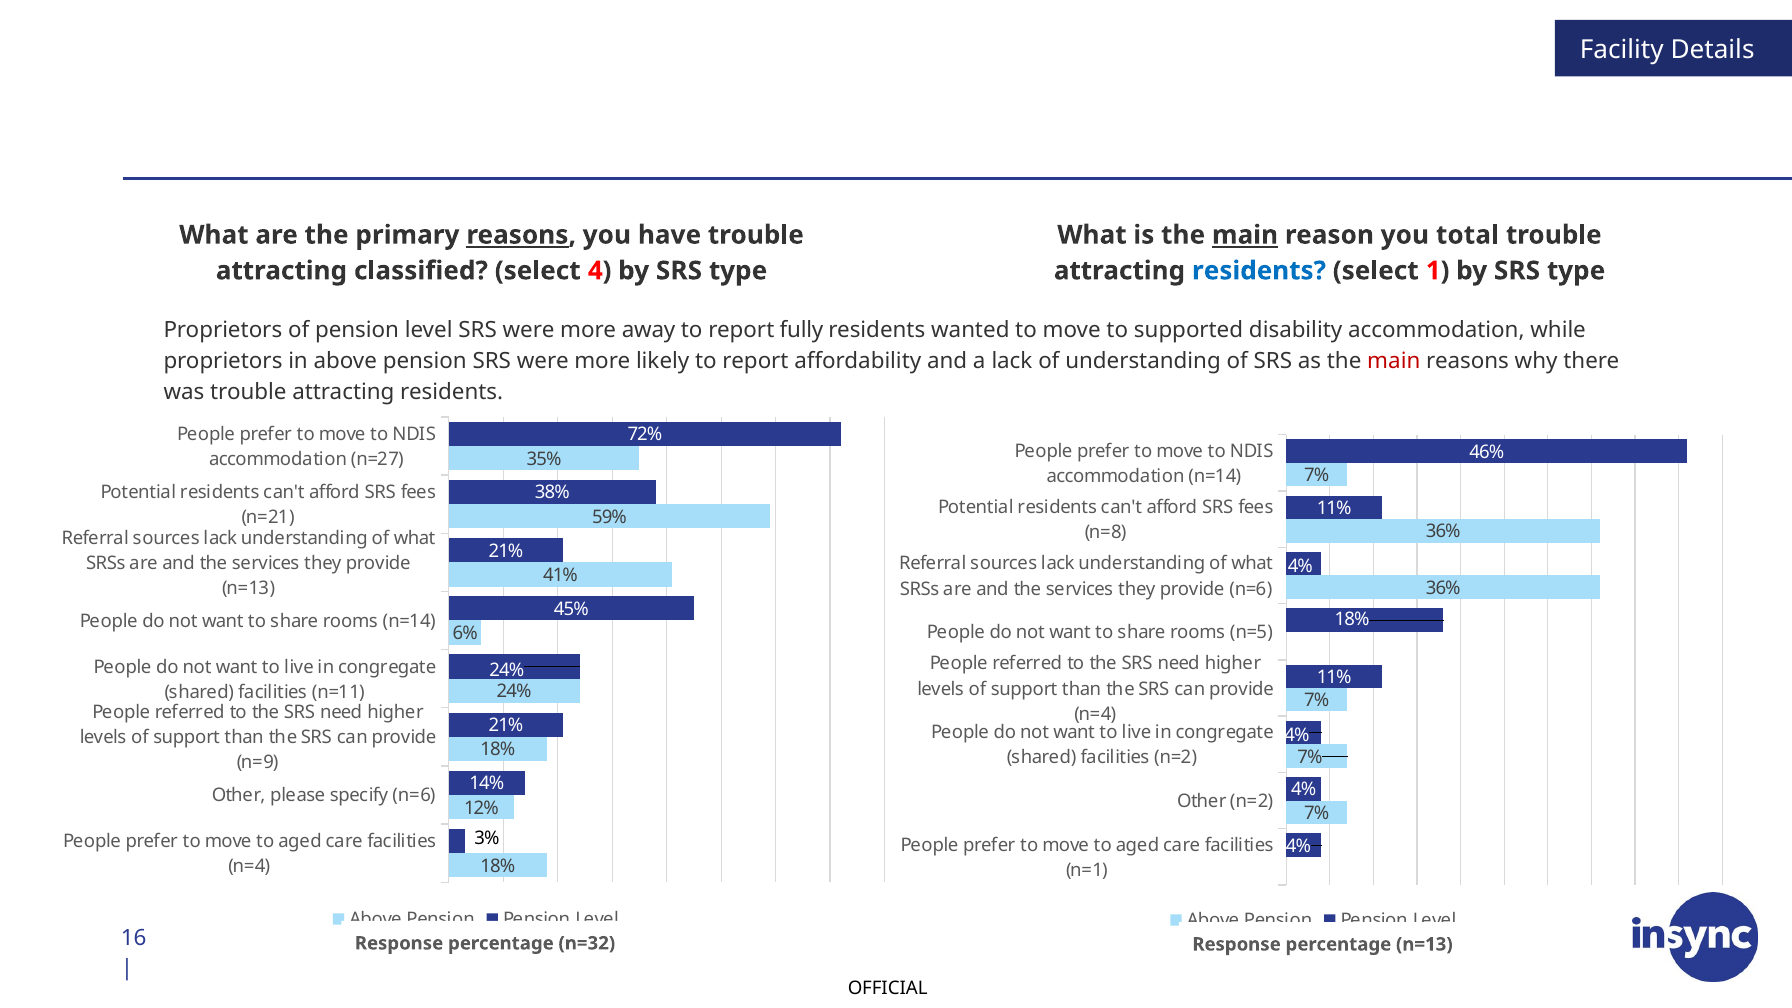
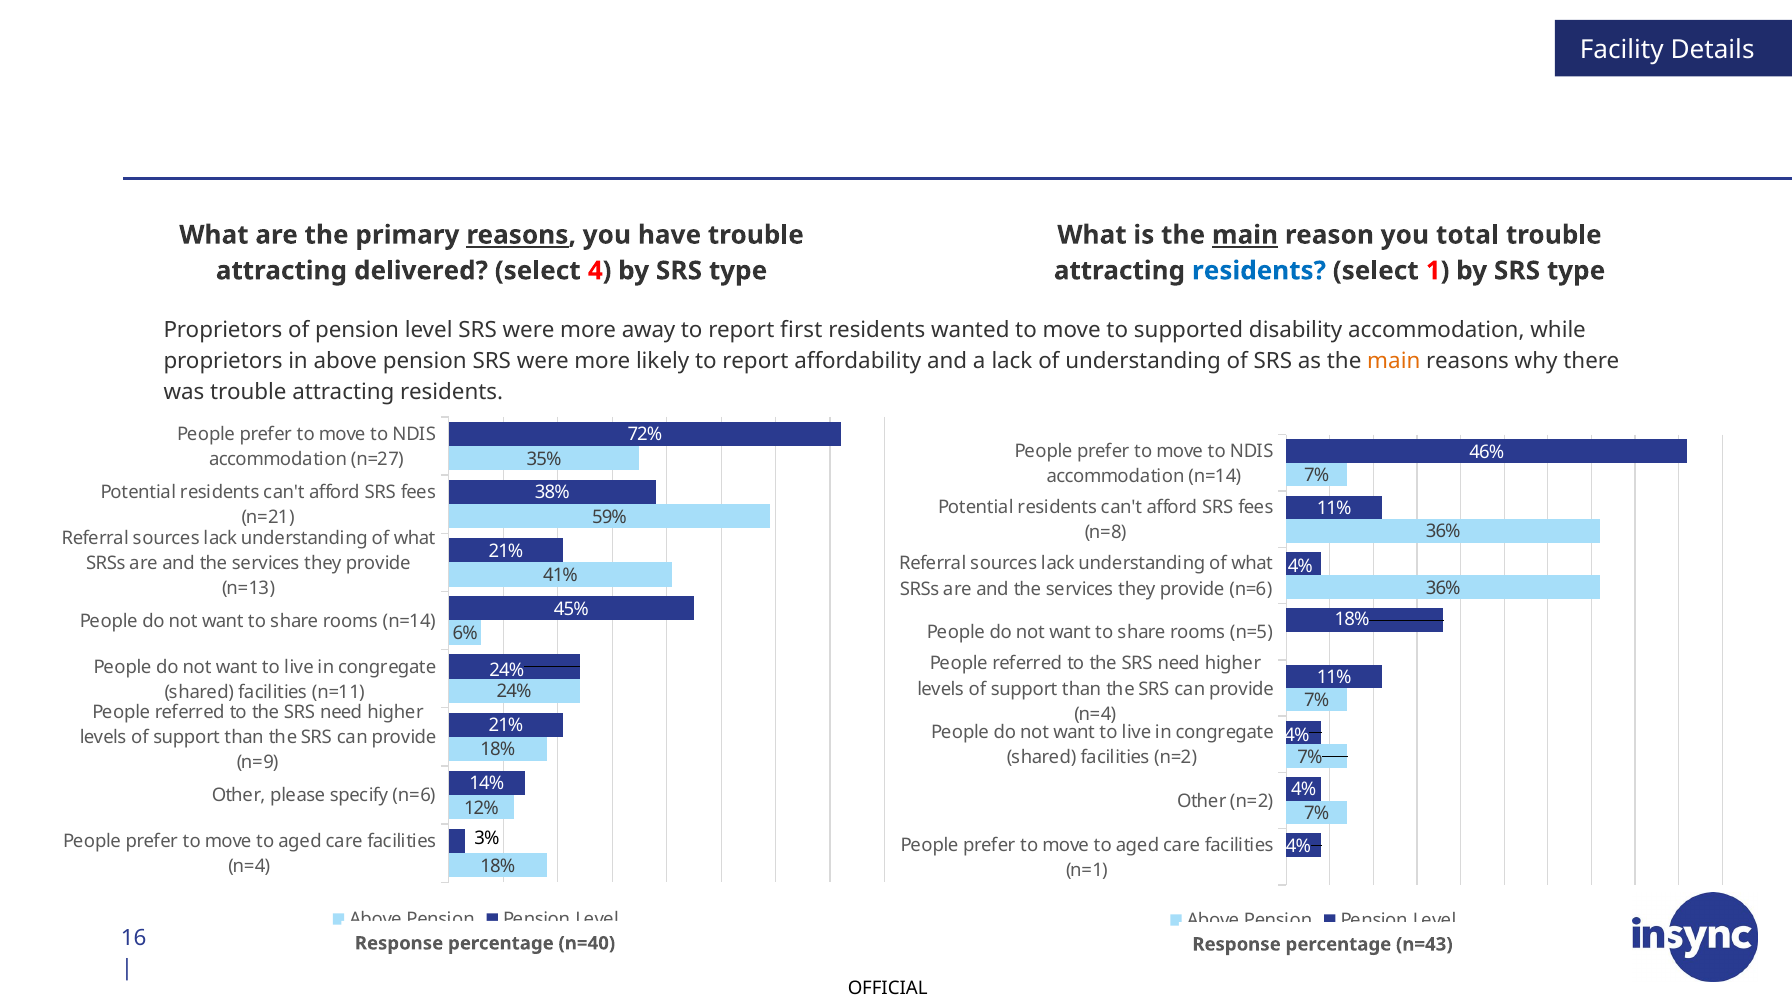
classified: classified -> delivered (421, 271)
fully: fully -> first (801, 330)
main colour: red -> orange (1394, 361)
n=32: n=32 -> n=40 (587, 943)
percentage n=13: n=13 -> n=43 (1424, 944)
